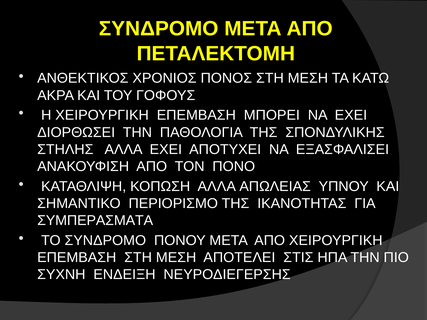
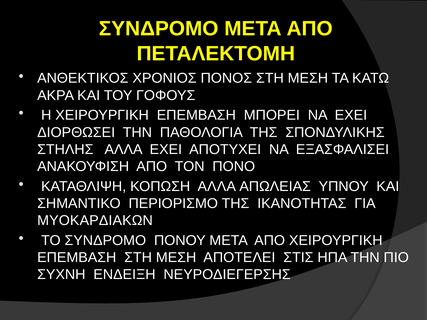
ΣΥΜΠΕΡΑΣΜΑΤΑ: ΣΥΜΠΕΡΑΣΜΑΤΑ -> ΜΥΟΚΑΡΔΙΑΚΩΝ (95, 221)
